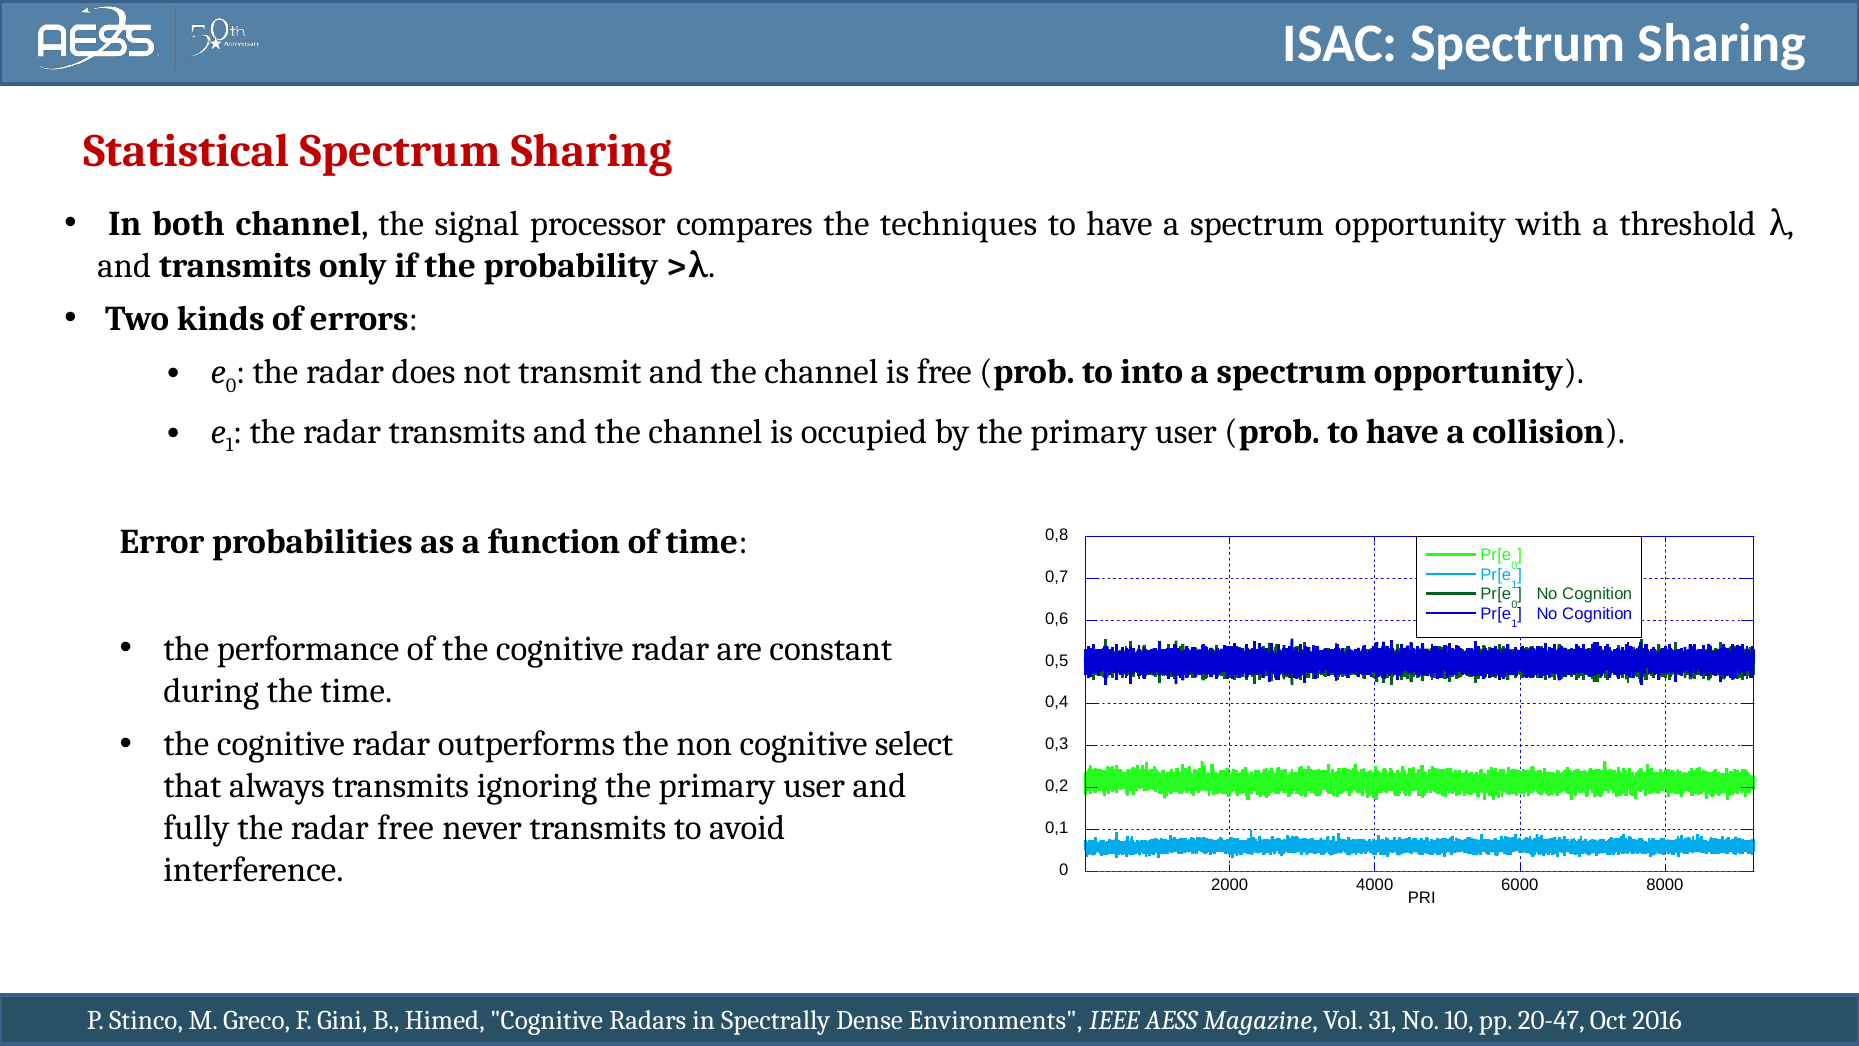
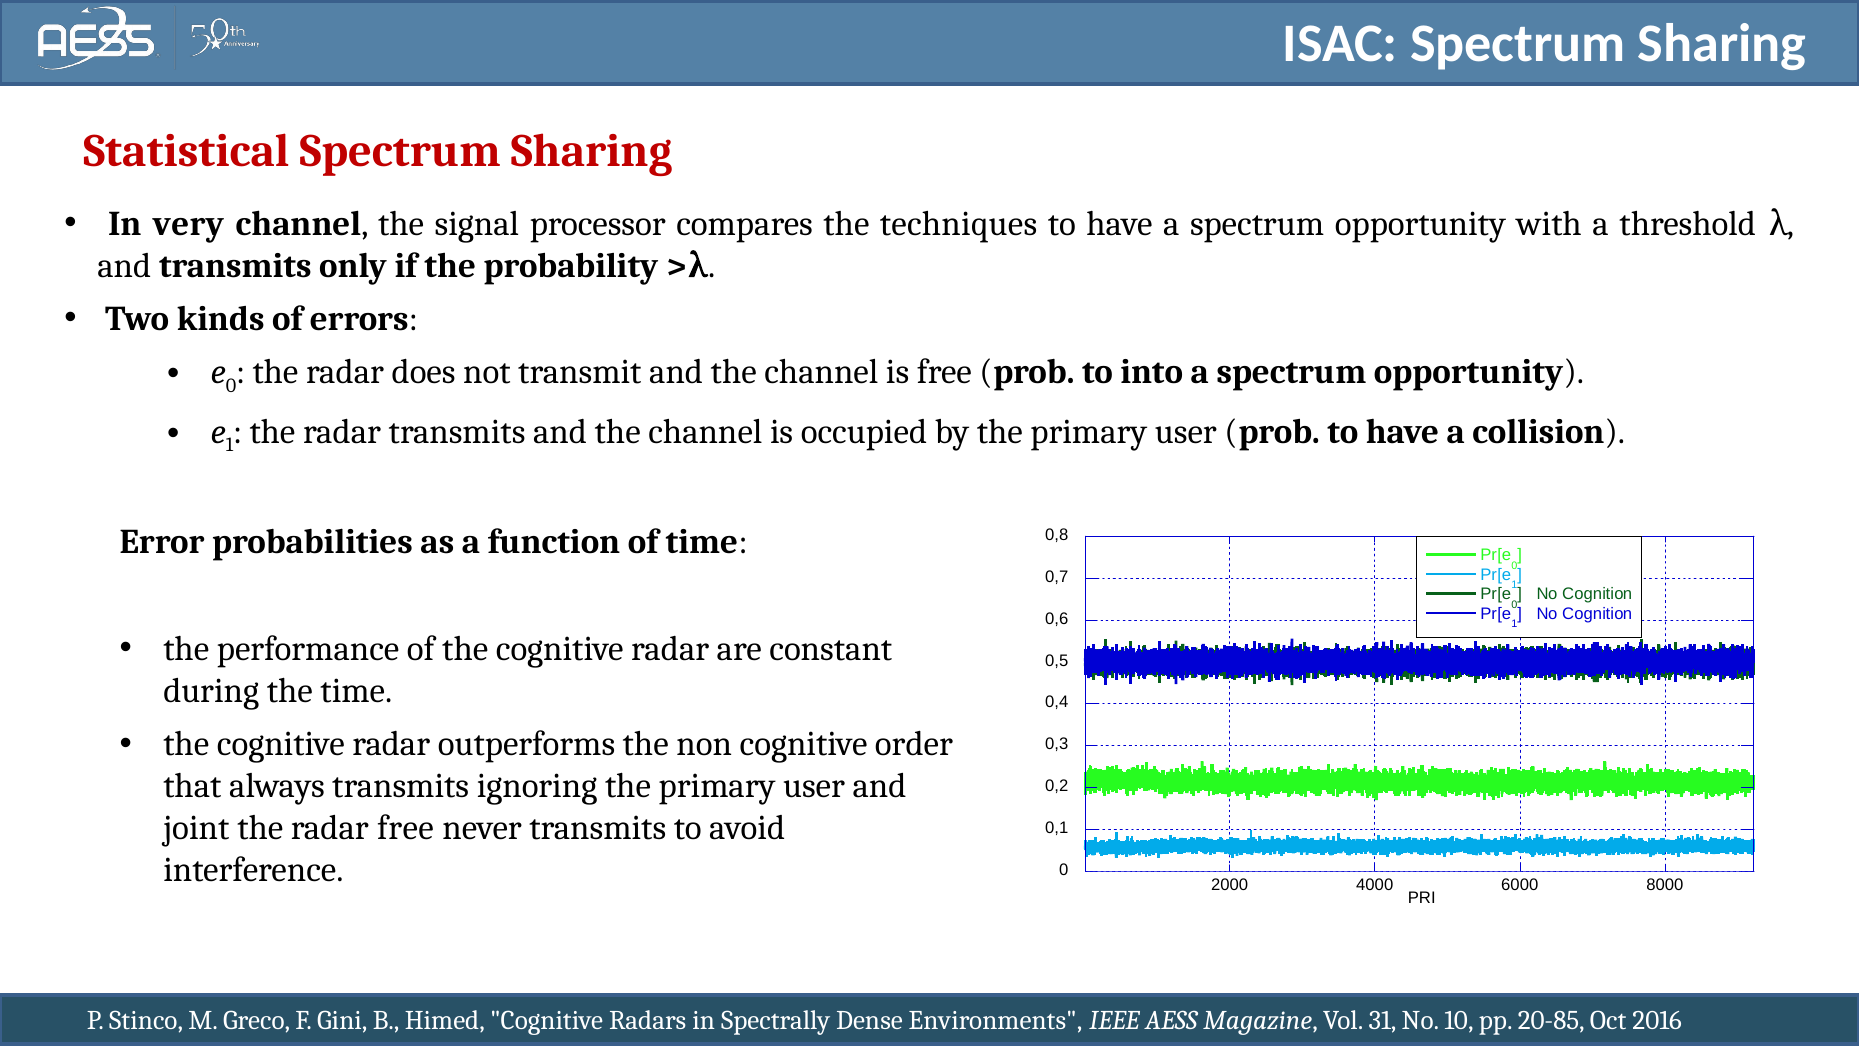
both: both -> very (188, 224)
select: select -> order (914, 744)
fully: fully -> joint (196, 828)
20-47: 20-47 -> 20-85 (1551, 1020)
